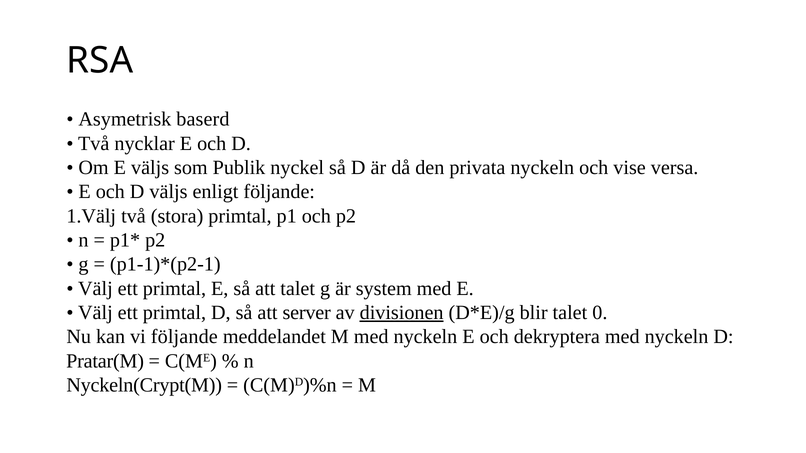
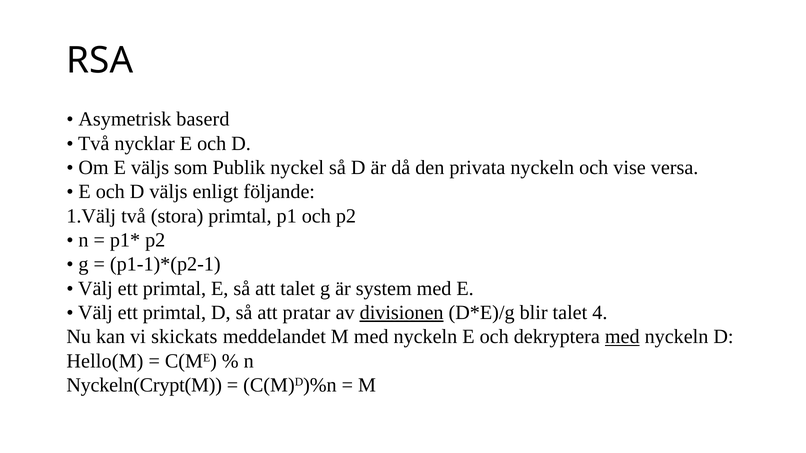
server: server -> pratar (307, 313)
0: 0 -> 4 (600, 313)
vi följande: följande -> skickats (184, 337)
med underline: none -> present (622, 337)
Pratar(M: Pratar(M -> Hello(M (105, 361)
